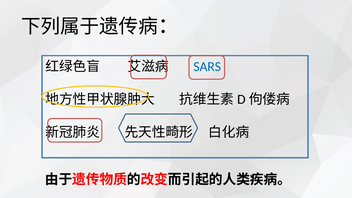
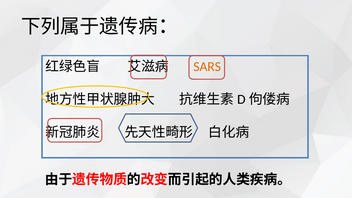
SARS colour: blue -> orange (207, 67)
